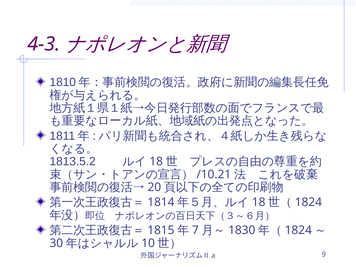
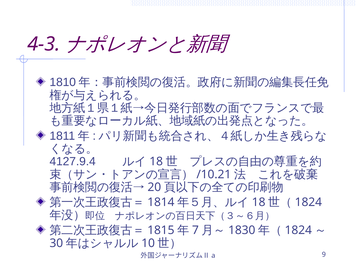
1813.5.2: 1813.5.2 -> 4127.9.4 (73, 162)
